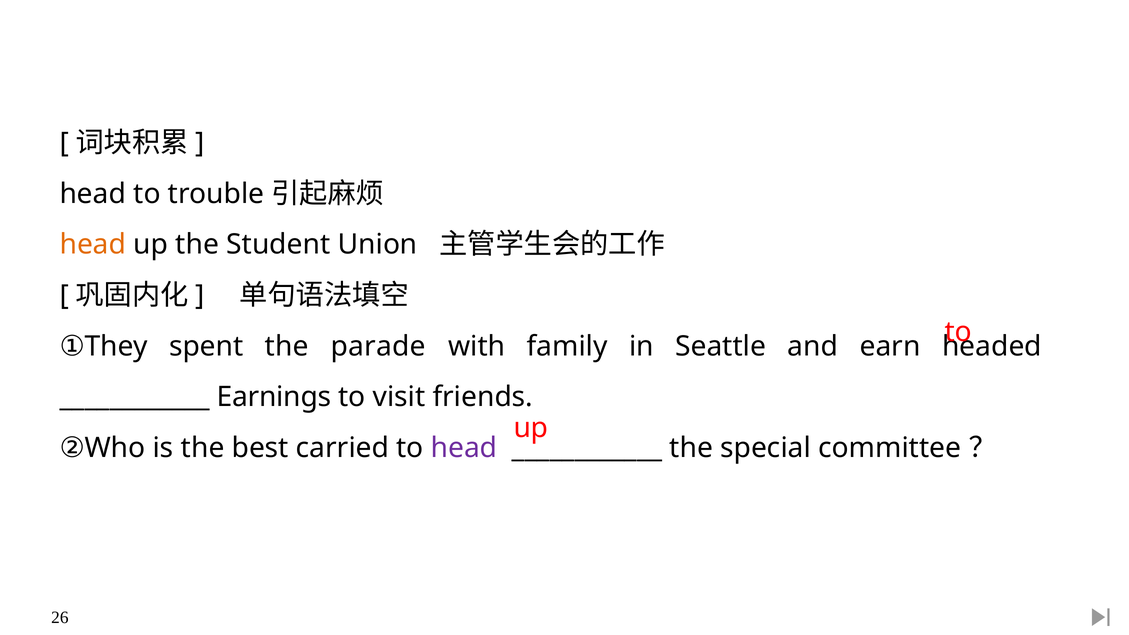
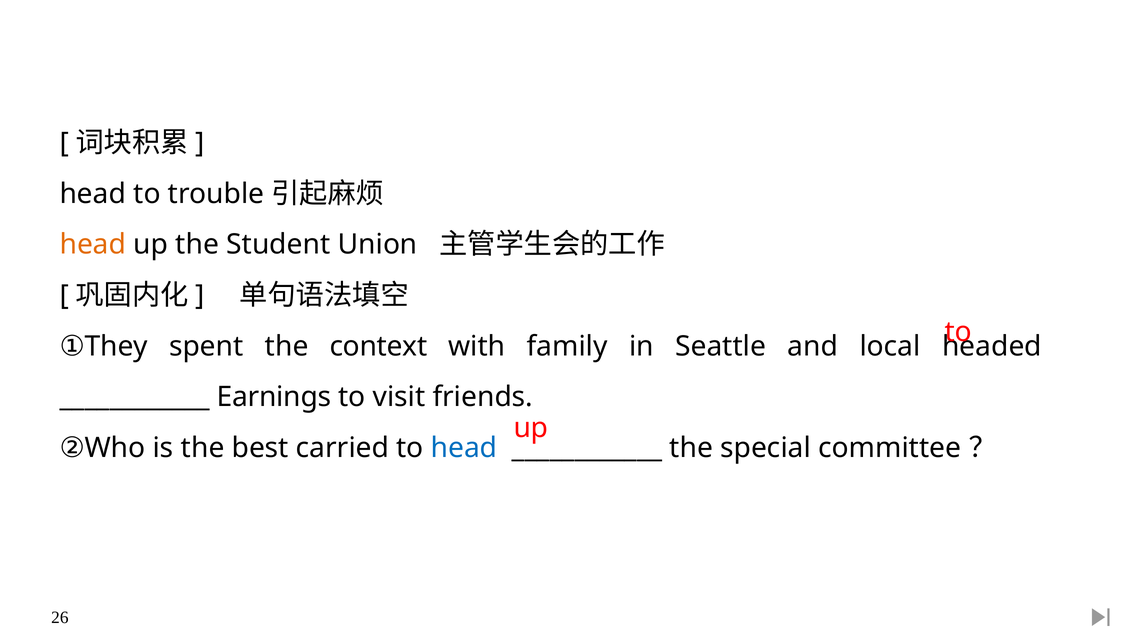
parade: parade -> context (378, 346)
earn: earn -> local (890, 346)
head colour: purple -> blue (464, 448)
